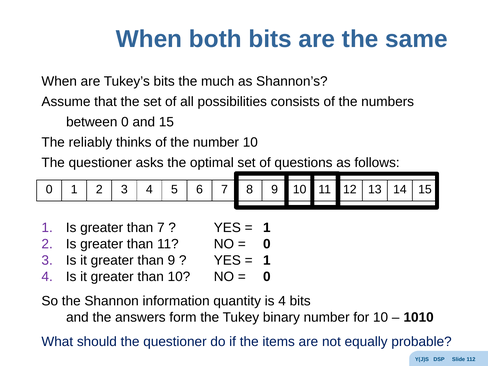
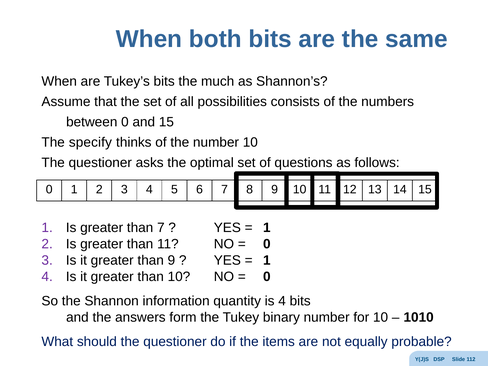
reliably: reliably -> specify (90, 142)
